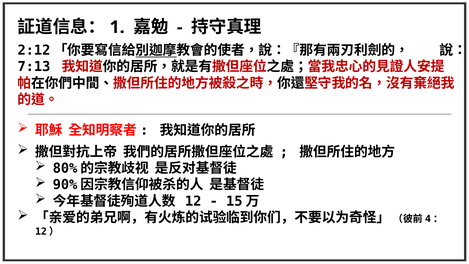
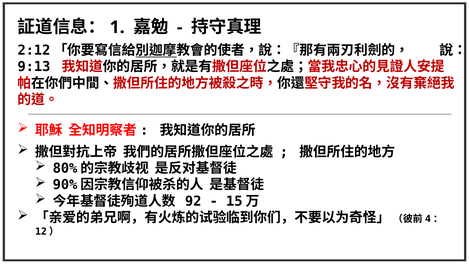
7:13: 7:13 -> 9:13 (34, 67)
12: 12 -> 92 (193, 201)
